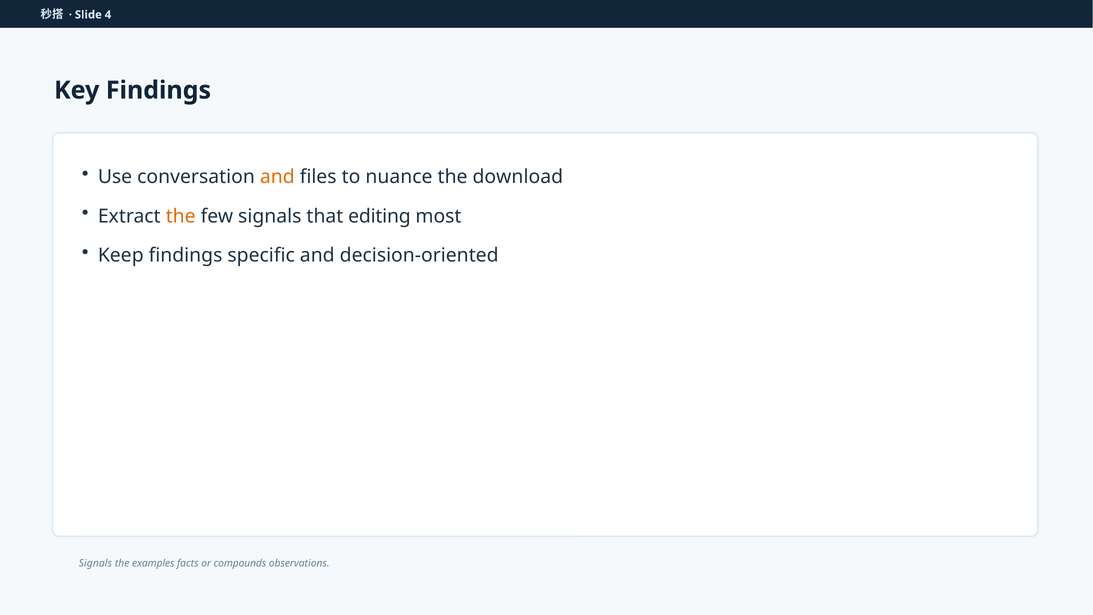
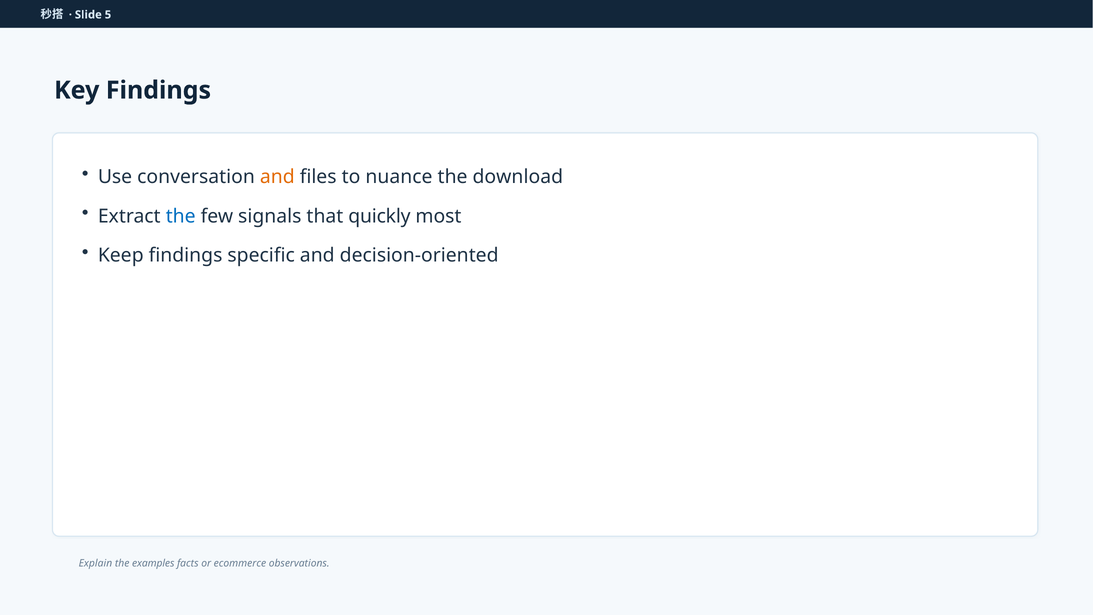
4: 4 -> 5 (108, 15)
the colour: orange -> blue (181, 216)
editing: editing -> quickly (379, 216)
Signals: Signals -> Explain (95, 563)
compounds: compounds -> ecommerce (240, 563)
